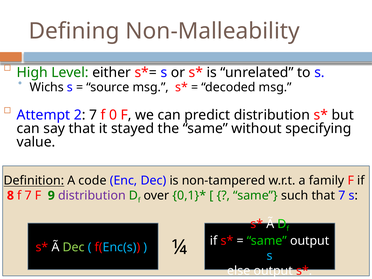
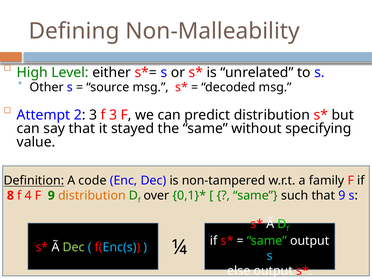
Wichs: Wichs -> Other (47, 87)
2 7: 7 -> 3 (93, 115)
f 0: 0 -> 3 (113, 115)
f 7: 7 -> 4 (28, 196)
distribution colour: purple -> orange (92, 196)
that 7: 7 -> 9 (342, 196)
